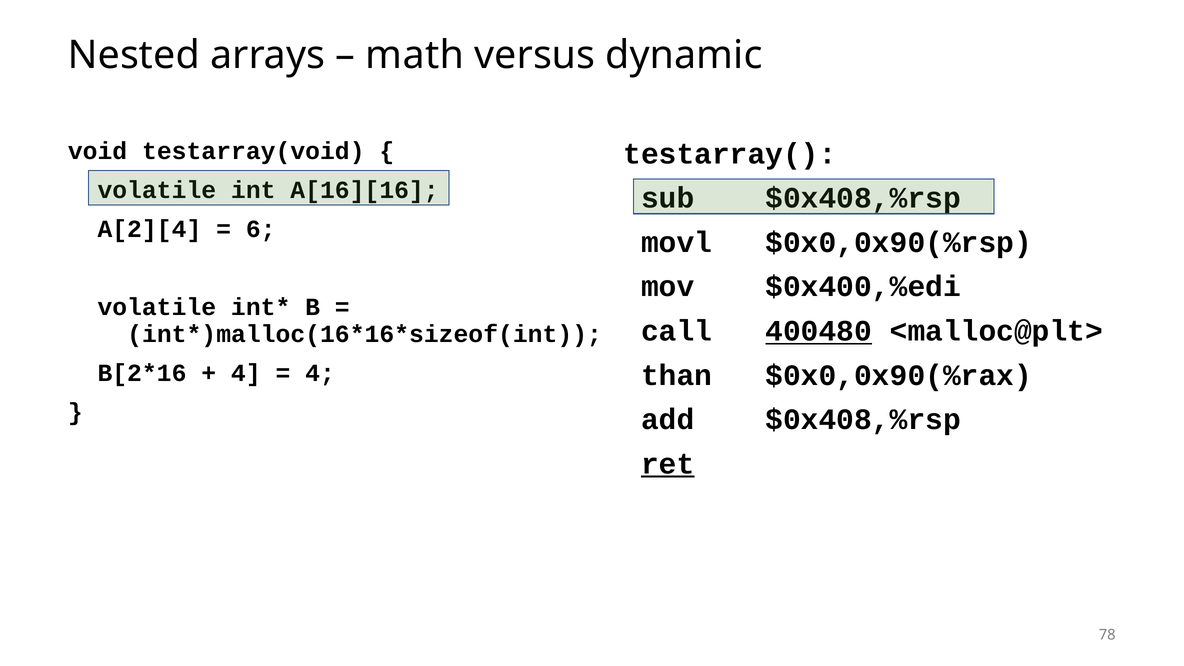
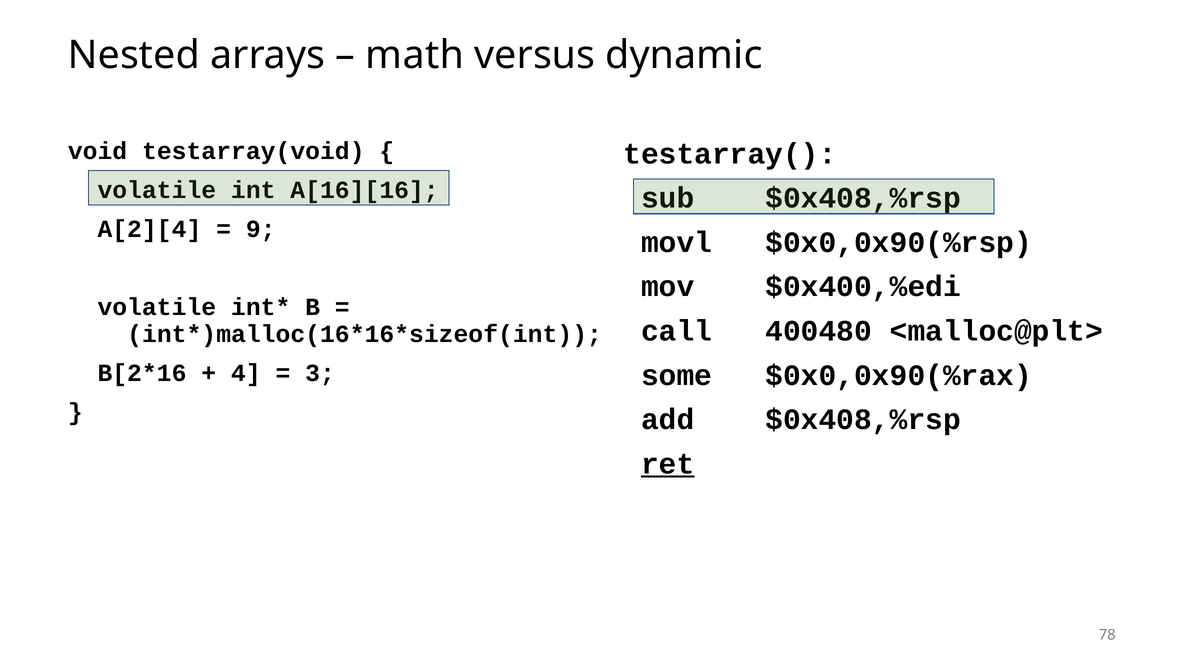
6: 6 -> 9 (261, 229)
400480 underline: present -> none (819, 331)
4: 4 -> 3 (320, 373)
than: than -> some (677, 375)
